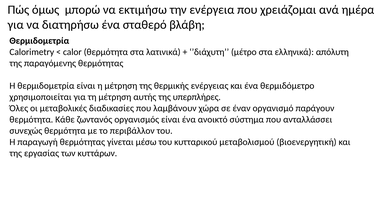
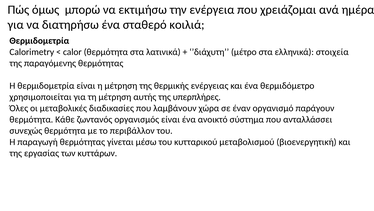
βλάβη: βλάβη -> κοιλιά (187, 25)
απόλυτη: απόλυτη -> στοιχεία (332, 52)
